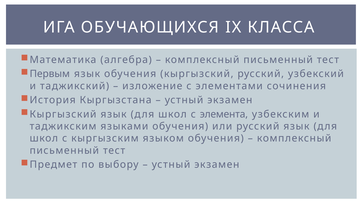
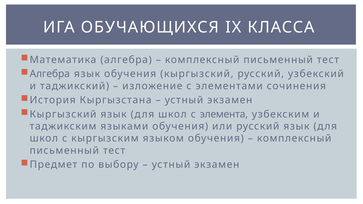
Первым: Первым -> Алгебра (50, 74)
